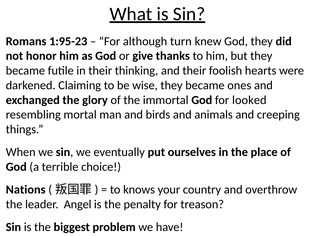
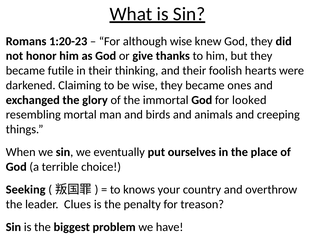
1:95-23: 1:95-23 -> 1:20-23 (68, 41)
although turn: turn -> wise (181, 41)
Nations: Nations -> Seeking (26, 190)
Angel: Angel -> Clues (78, 204)
